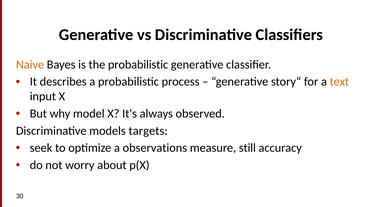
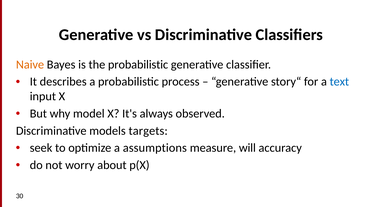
text colour: orange -> blue (339, 82)
observations: observations -> assumptions (155, 148)
still: still -> will (247, 148)
